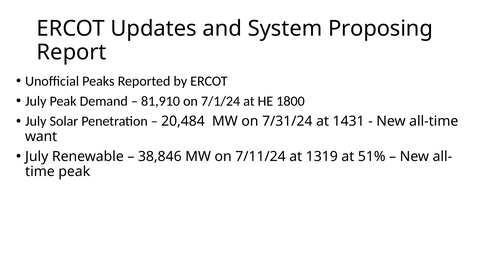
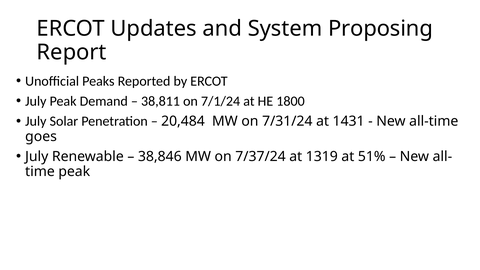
81,910: 81,910 -> 38,811 (161, 101)
want: want -> goes (41, 136)
7/11/24: 7/11/24 -> 7/37/24 (261, 157)
